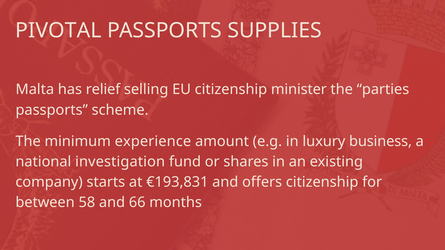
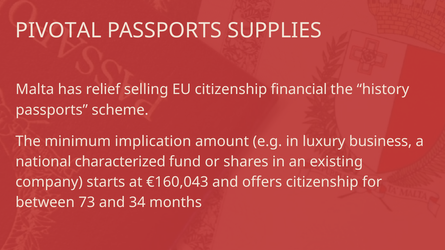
minister: minister -> financial (299, 90)
parties: parties -> history (383, 90)
experience: experience -> implication (153, 142)
investigation: investigation -> characterized (120, 162)
€193,831: €193,831 -> €160,043 (177, 182)
58: 58 -> 73 (87, 203)
66: 66 -> 34 (137, 203)
